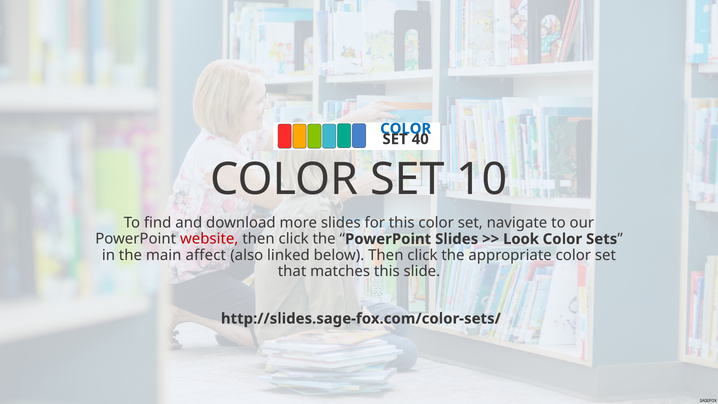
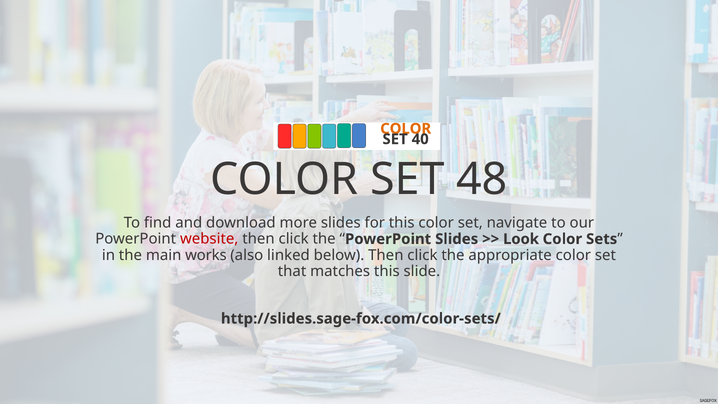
COLOR colour: blue -> orange (406, 129)
10: 10 -> 48 (482, 179)
affect: affect -> works (206, 255)
